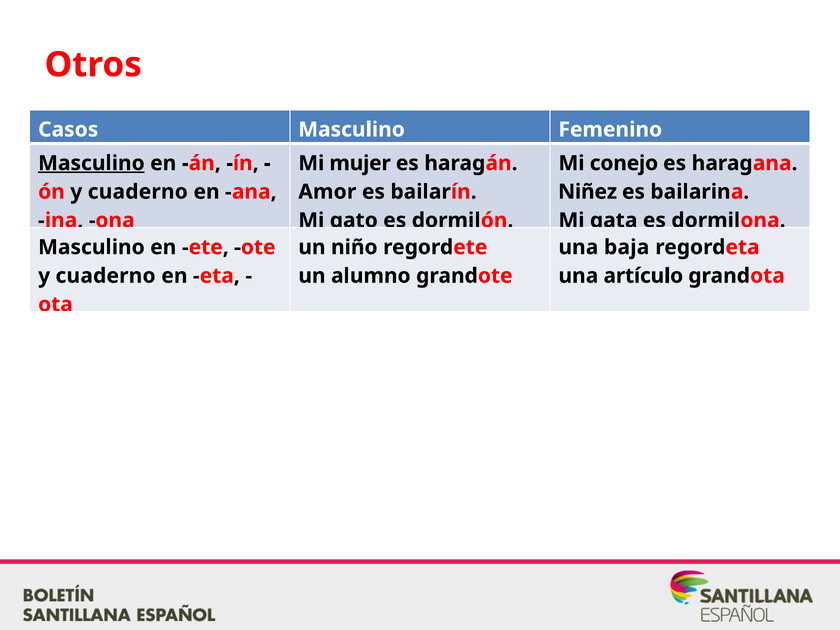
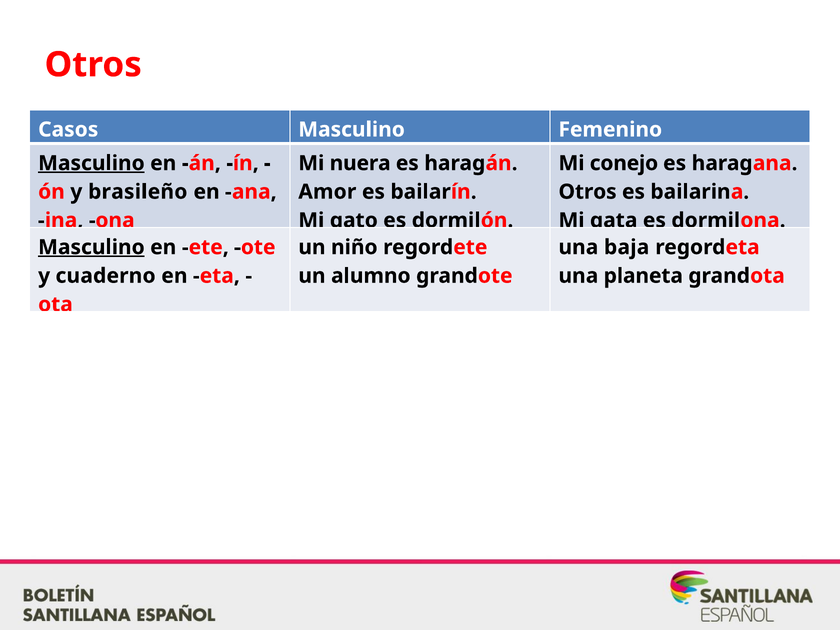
mujer: mujer -> nuera (360, 163)
ón y cuaderno: cuaderno -> brasileño (138, 192)
Niñez: Niñez -> Otros (588, 192)
Masculino underline: none -> present (91, 247)
artículo: artículo -> planeta (643, 276)
